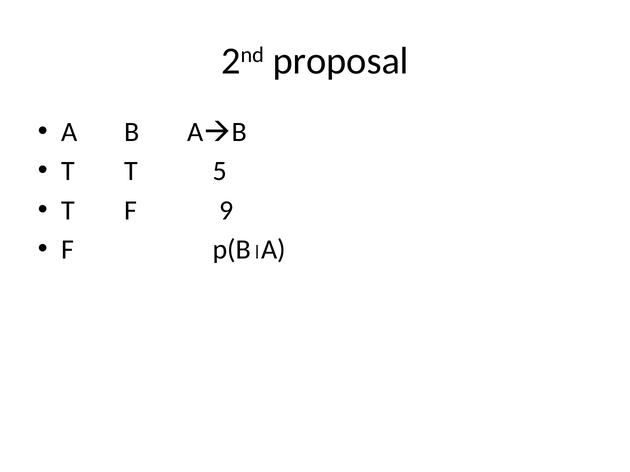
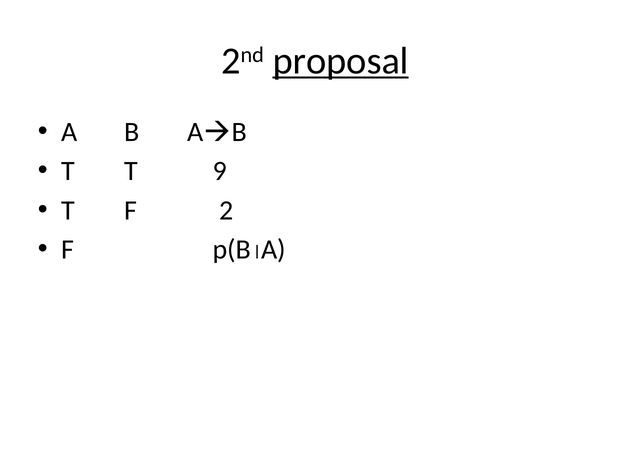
proposal underline: none -> present (341, 61)
5: 5 -> 9 (220, 171)
9: 9 -> 2 (226, 211)
